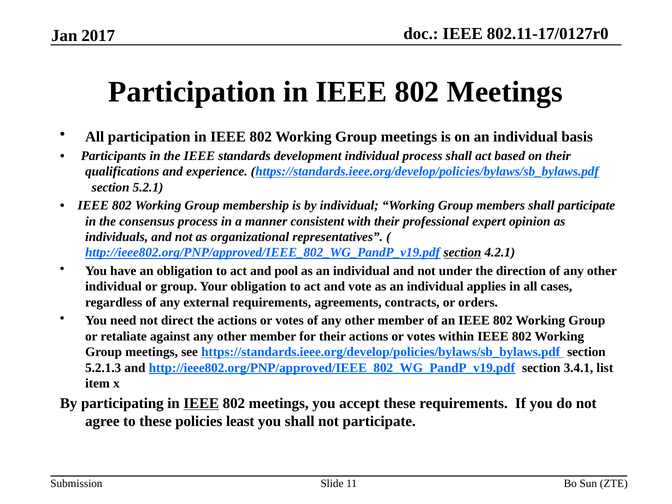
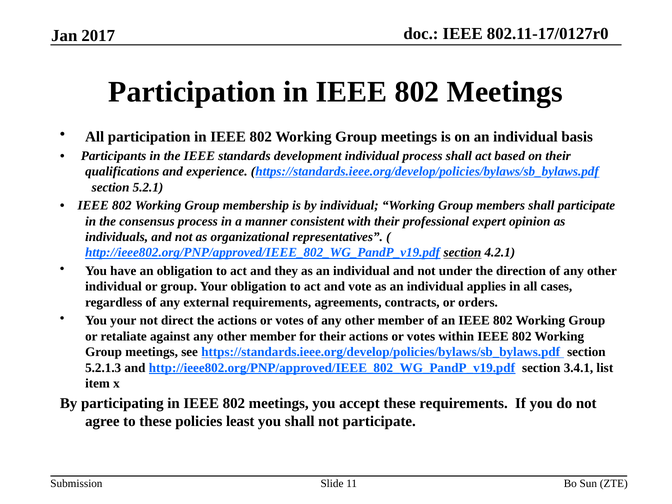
pool: pool -> they (286, 271)
You need: need -> your (123, 321)
IEEE underline: present -> none (201, 403)
